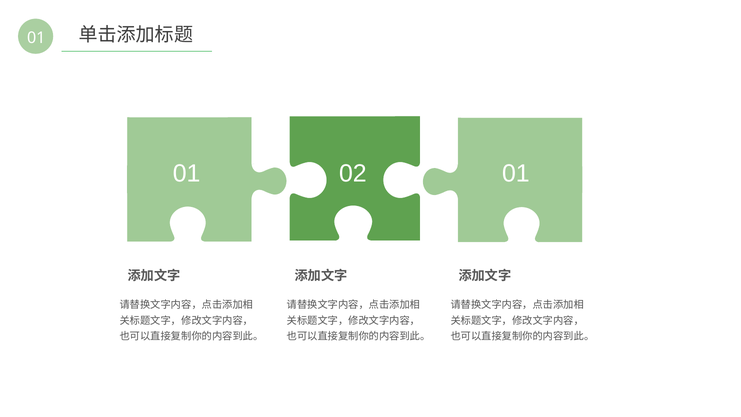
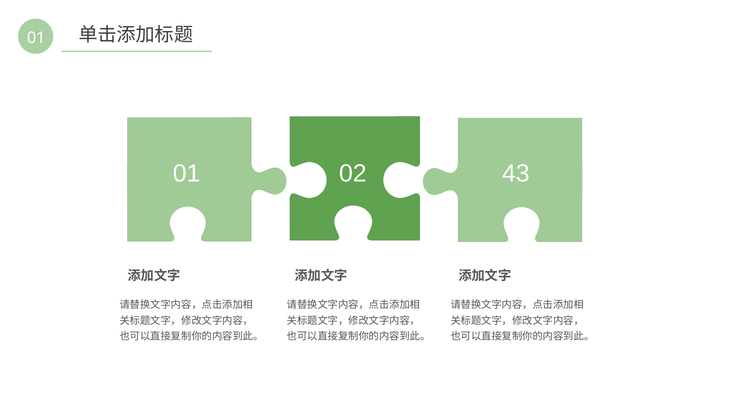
02 01: 01 -> 43 (516, 174)
